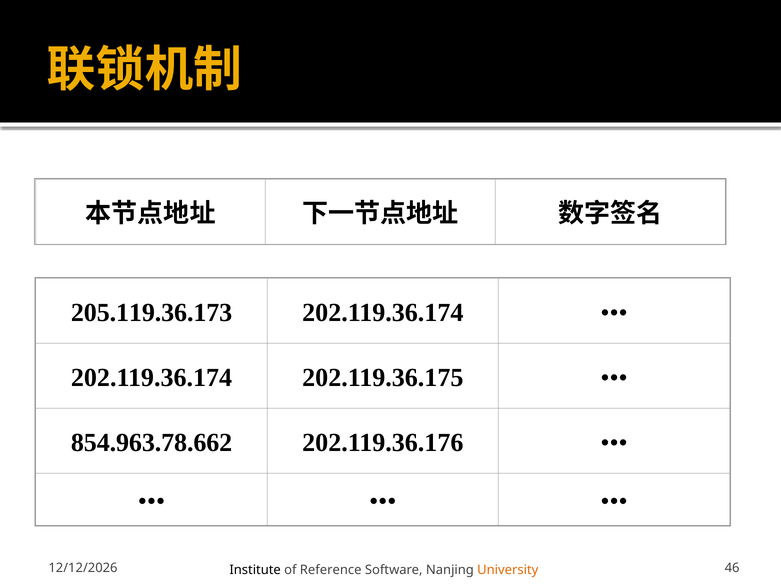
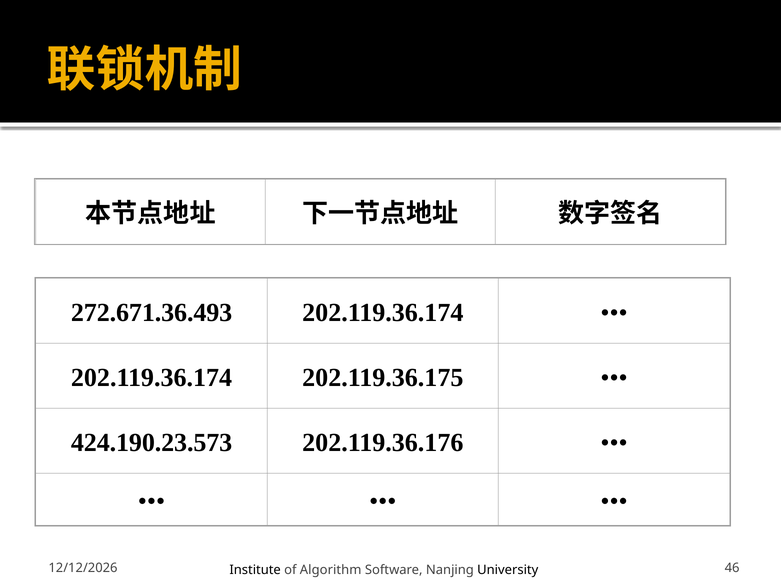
205.119.36.173: 205.119.36.173 -> 272.671.36.493 (152, 312)
854.963.78.662: 854.963.78.662 -> 424.190.23.573 (152, 442)
Reference: Reference -> Algorithm (331, 570)
University colour: orange -> black (508, 570)
